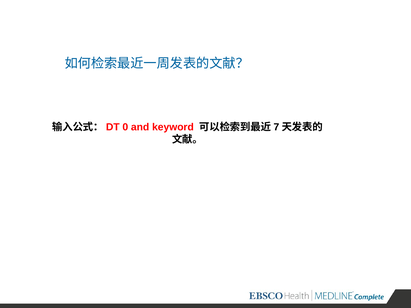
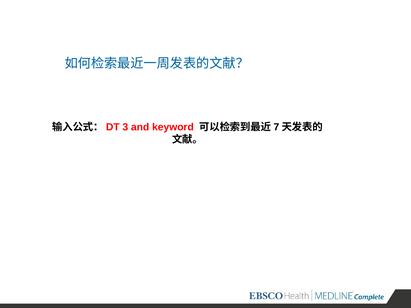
0: 0 -> 3 (125, 127)
